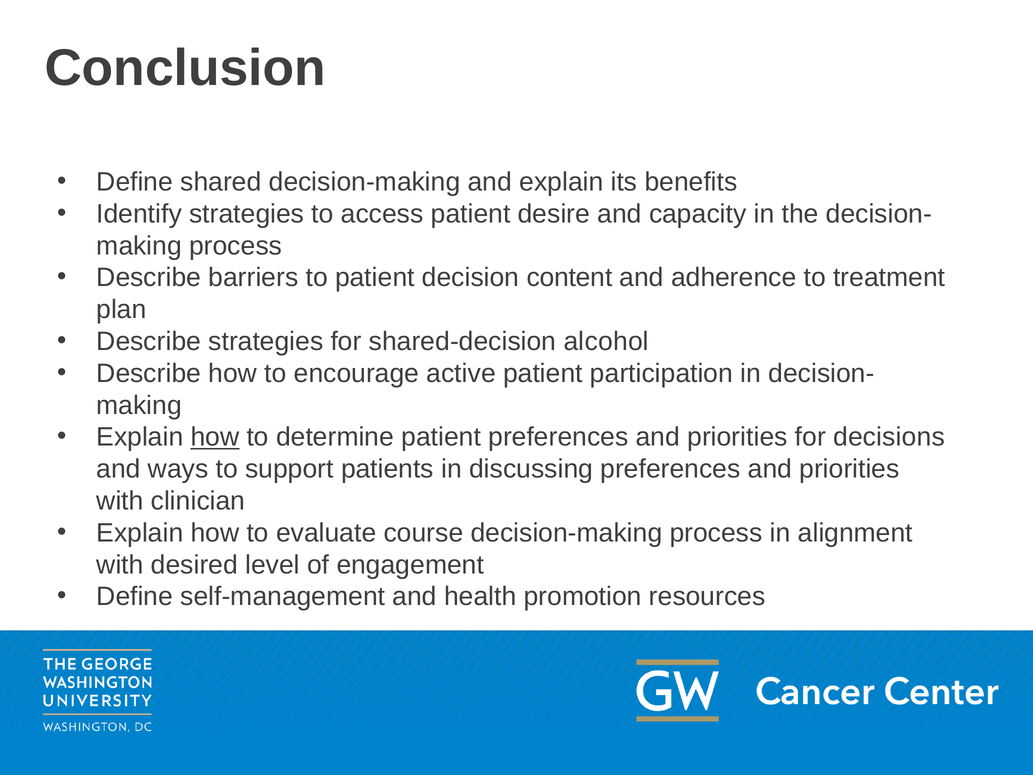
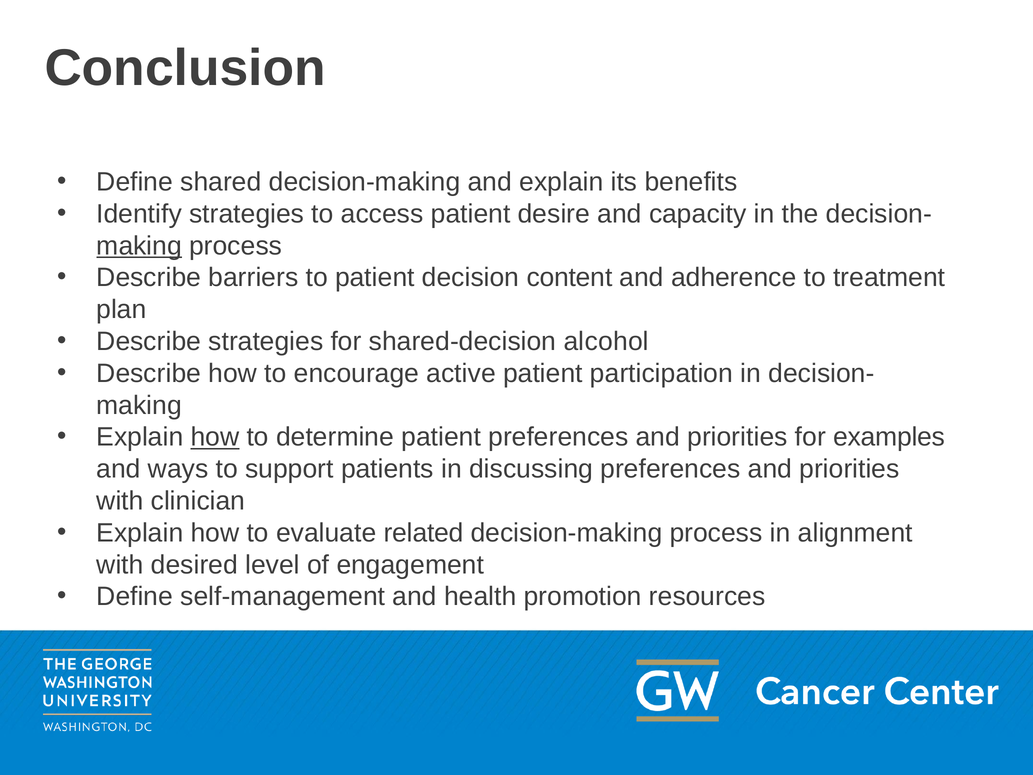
making underline: none -> present (139, 246)
decisions: decisions -> examples (889, 437)
course: course -> related (424, 533)
